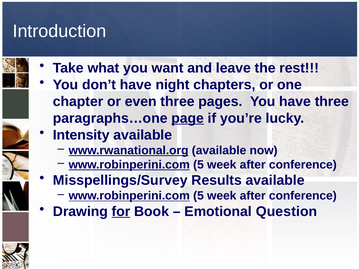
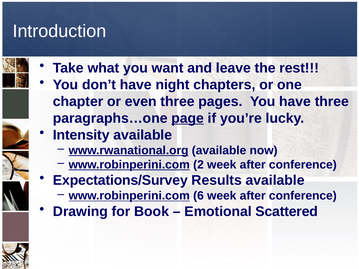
5: 5 -> 2 (199, 165)
Misspellings/Survey: Misspellings/Survey -> Expectations/Survey (120, 181)
5: 5 -> 6 (199, 196)
for underline: present -> none (121, 212)
Question: Question -> Scattered (287, 212)
